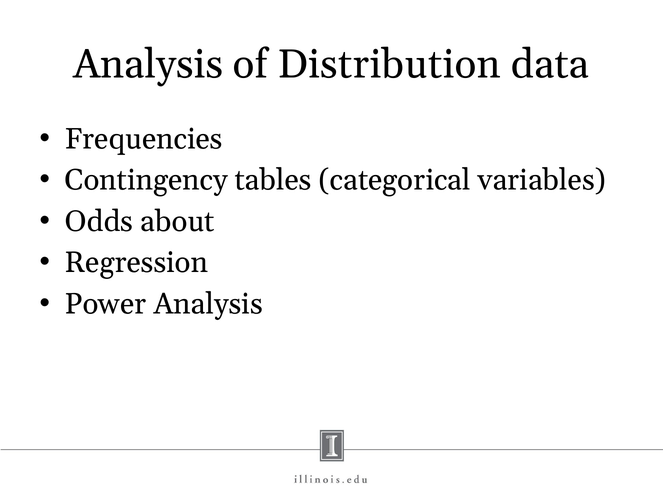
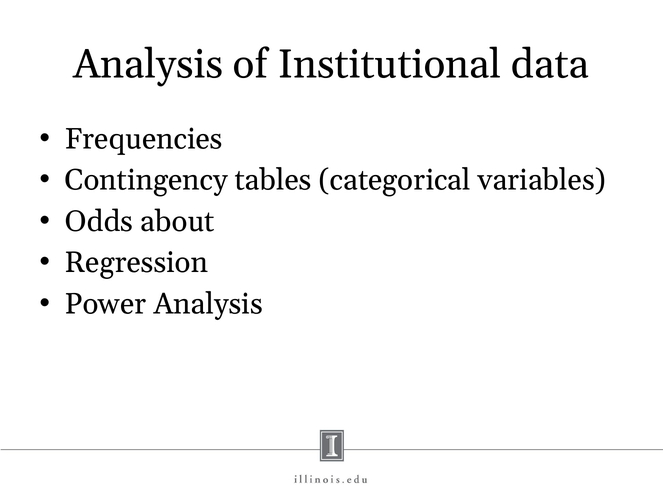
Distribution: Distribution -> Institutional (389, 64)
